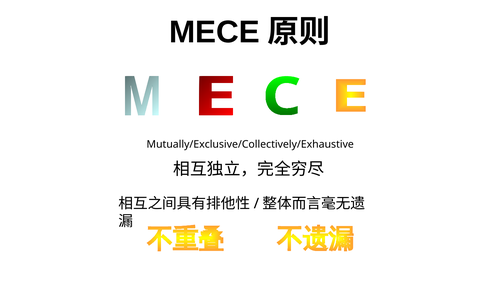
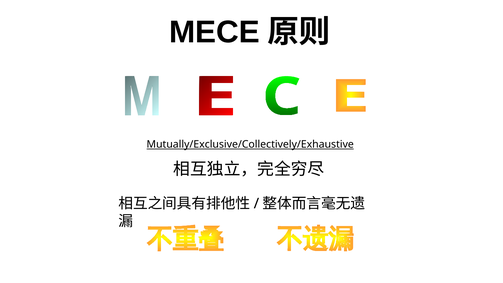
Mutually/Exclusive/Collectively/Exhaustive underline: none -> present (250, 144)
